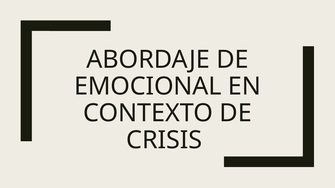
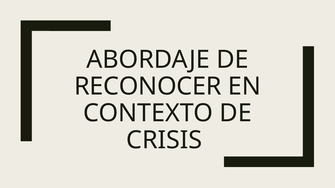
EMOCIONAL: EMOCIONAL -> RECONOCER (148, 87)
